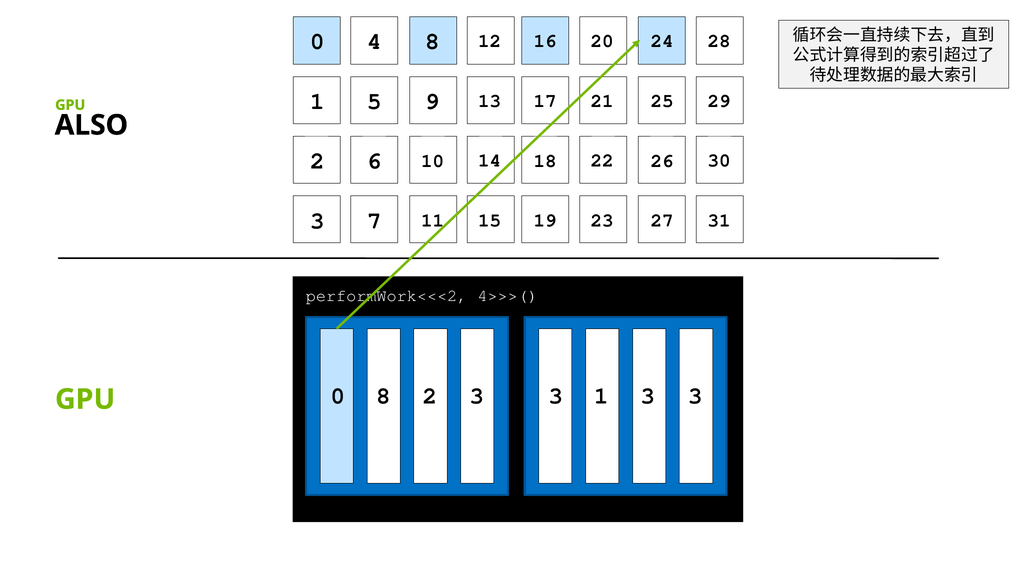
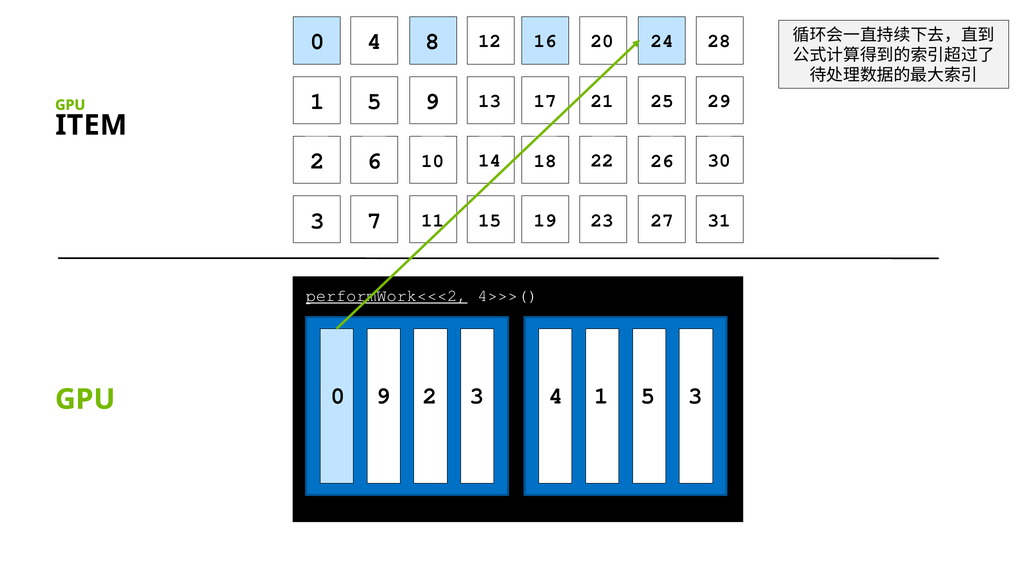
ALSO: ALSO -> ITEM (91, 125)
performWork<<<2 underline: none -> present (387, 296)
0 8: 8 -> 9 (384, 396)
3: 3 -> 4 (556, 395)
1 3: 3 -> 5 (648, 395)
